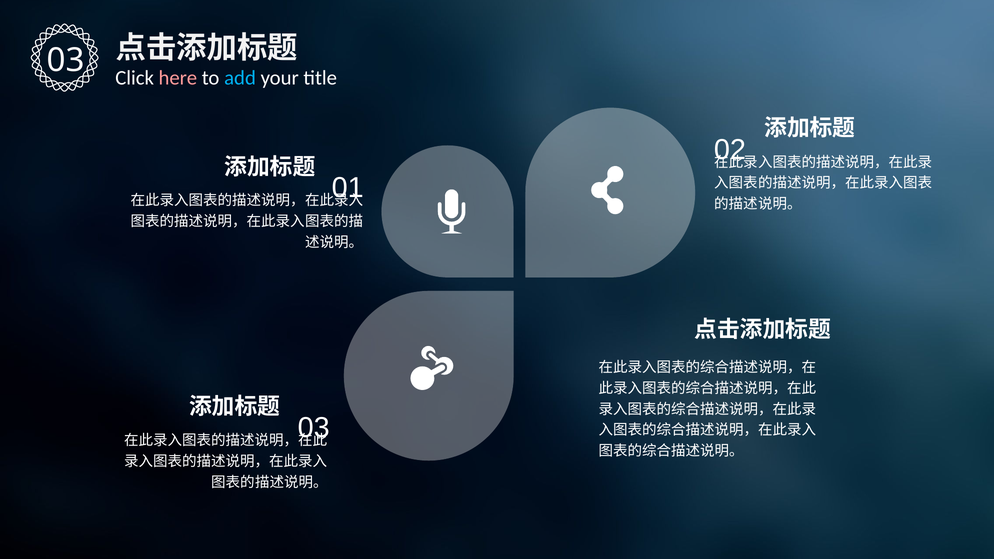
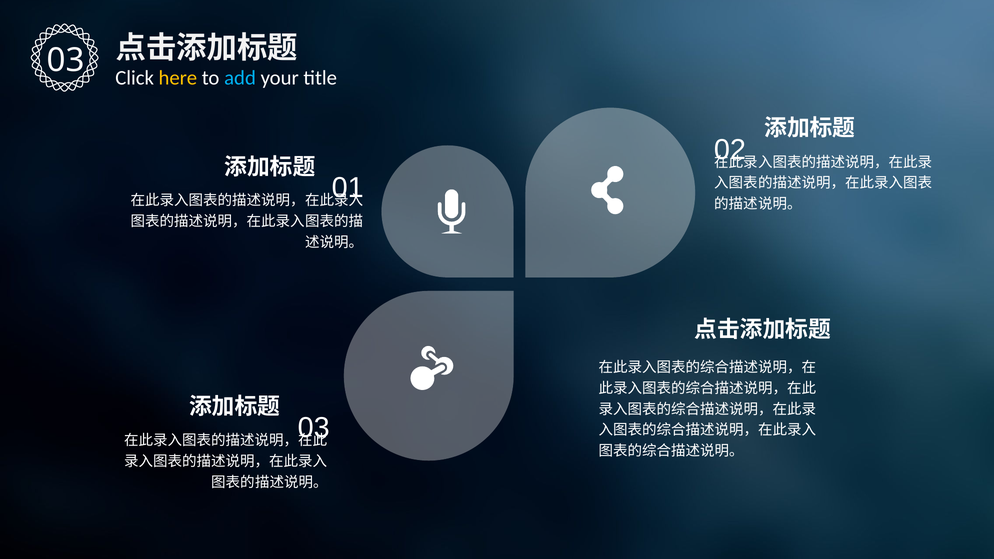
here colour: pink -> yellow (178, 78)
